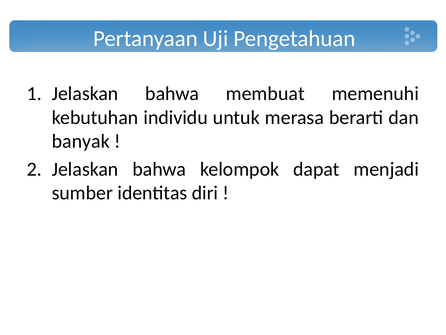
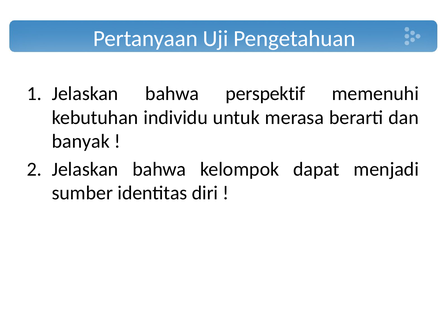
membuat: membuat -> perspektif (265, 94)
